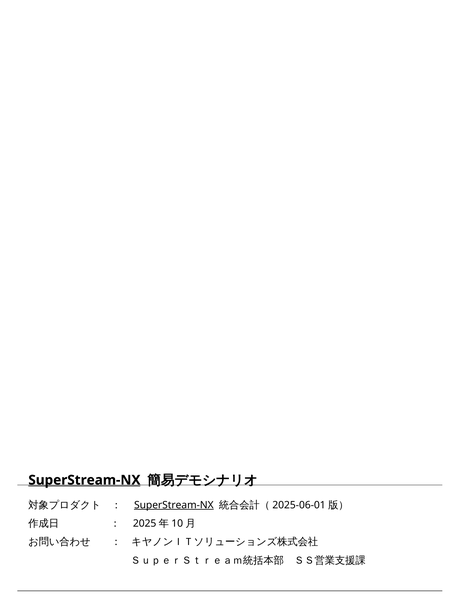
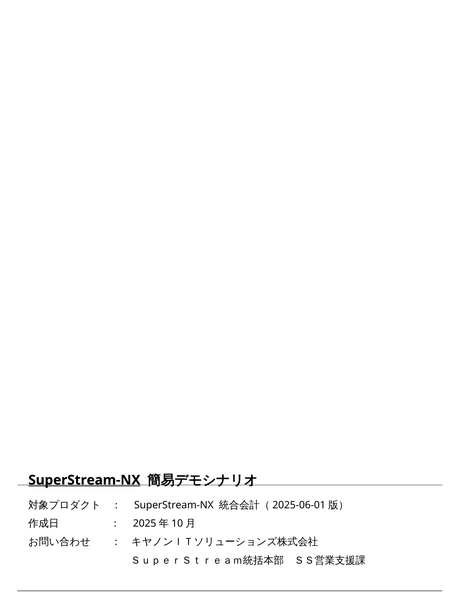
SuperStream-NX underline: present -> none (174, 504)
